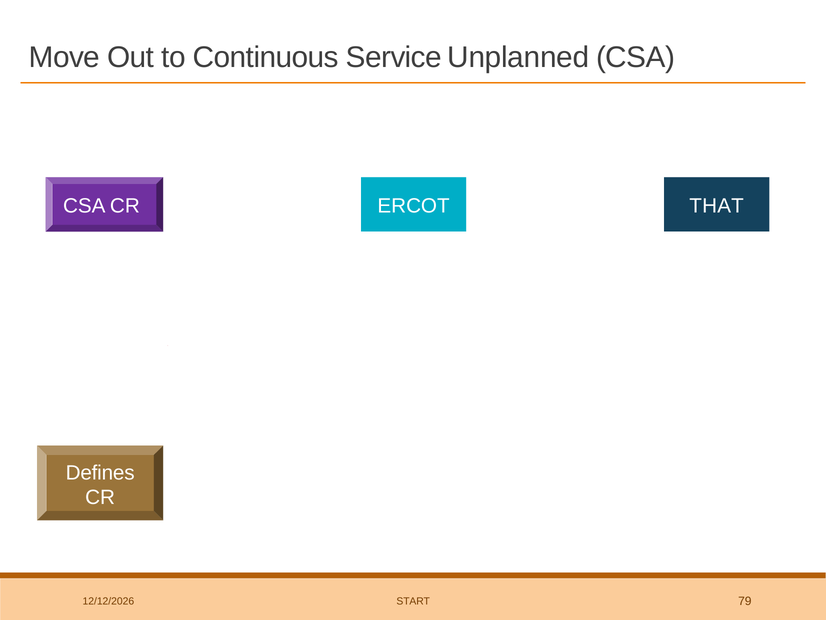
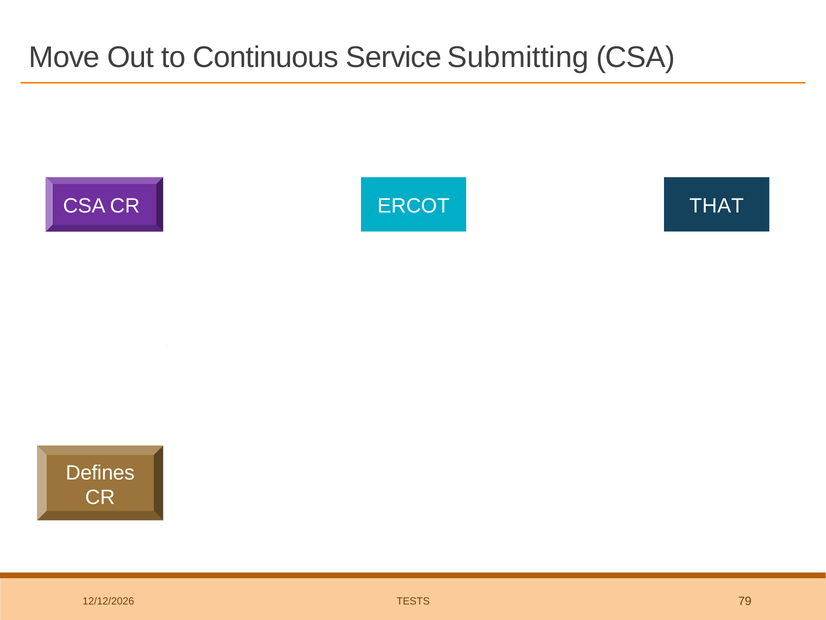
Unplanned: Unplanned -> Submitting (518, 57)
START: START -> TESTS (413, 601)
